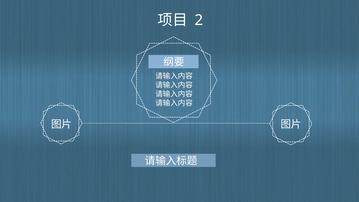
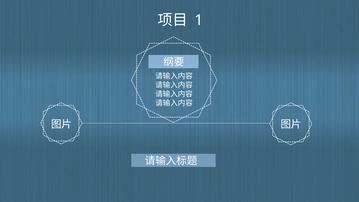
2: 2 -> 1 (199, 20)
